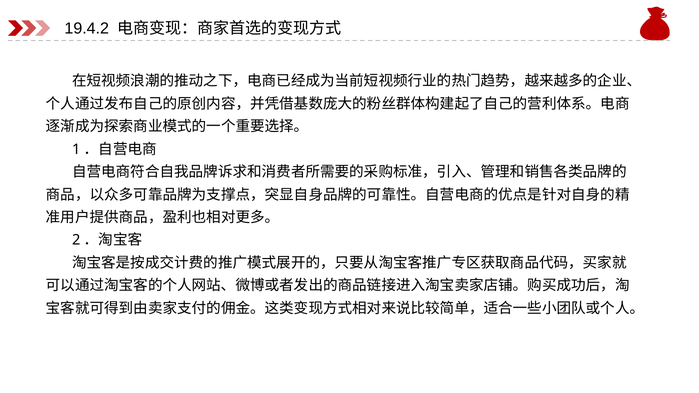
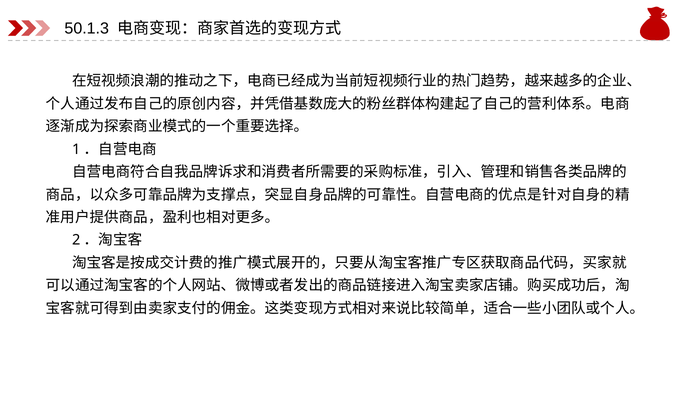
19.4.2: 19.4.2 -> 50.1.3 (87, 29)
